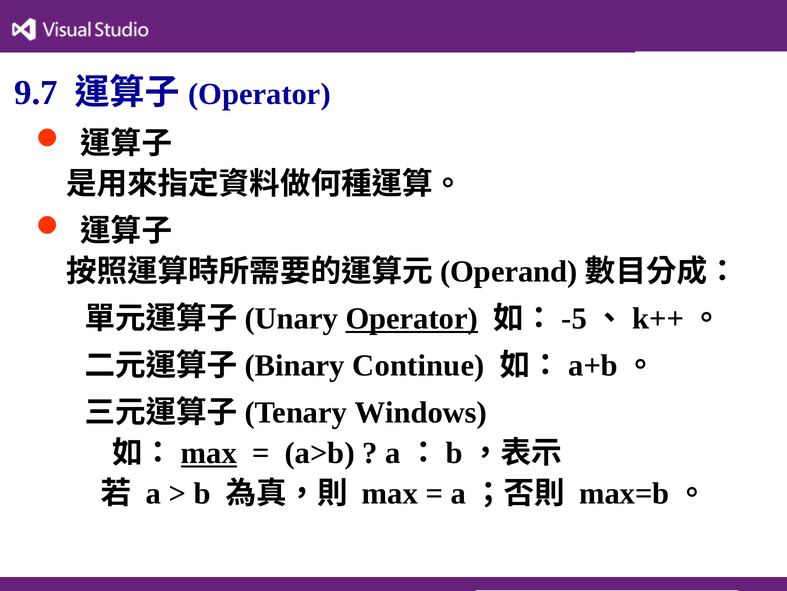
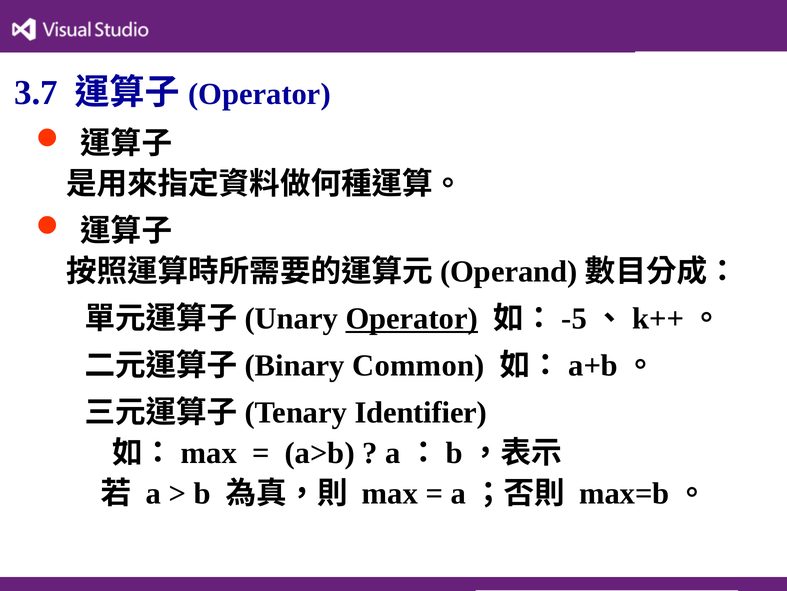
9.7: 9.7 -> 3.7 (36, 93)
Continue: Continue -> Common (418, 365)
Windows: Windows -> Identifier (421, 412)
max underline: present -> none (209, 453)
